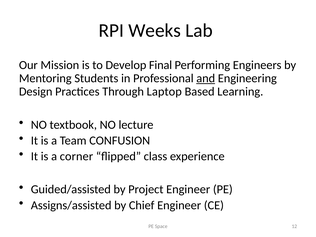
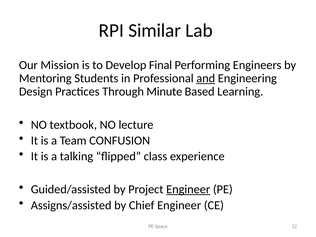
Weeks: Weeks -> Similar (155, 31)
Laptop: Laptop -> Minute (164, 92)
corner: corner -> talking (76, 156)
Engineer underline: none -> present (188, 189)
